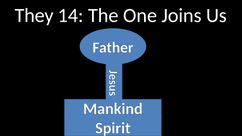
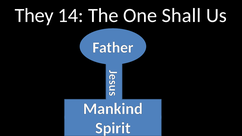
Joins: Joins -> Shall (181, 15)
